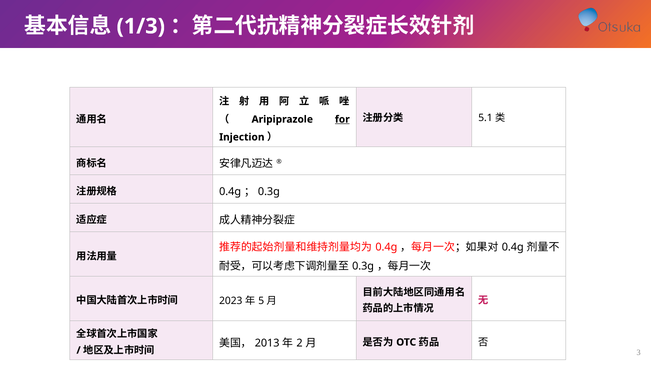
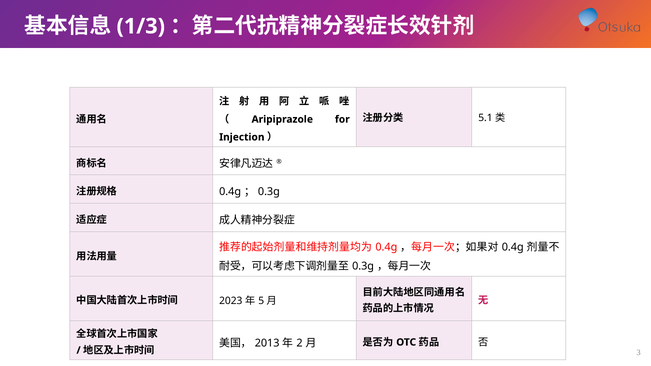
for underline: present -> none (342, 119)
